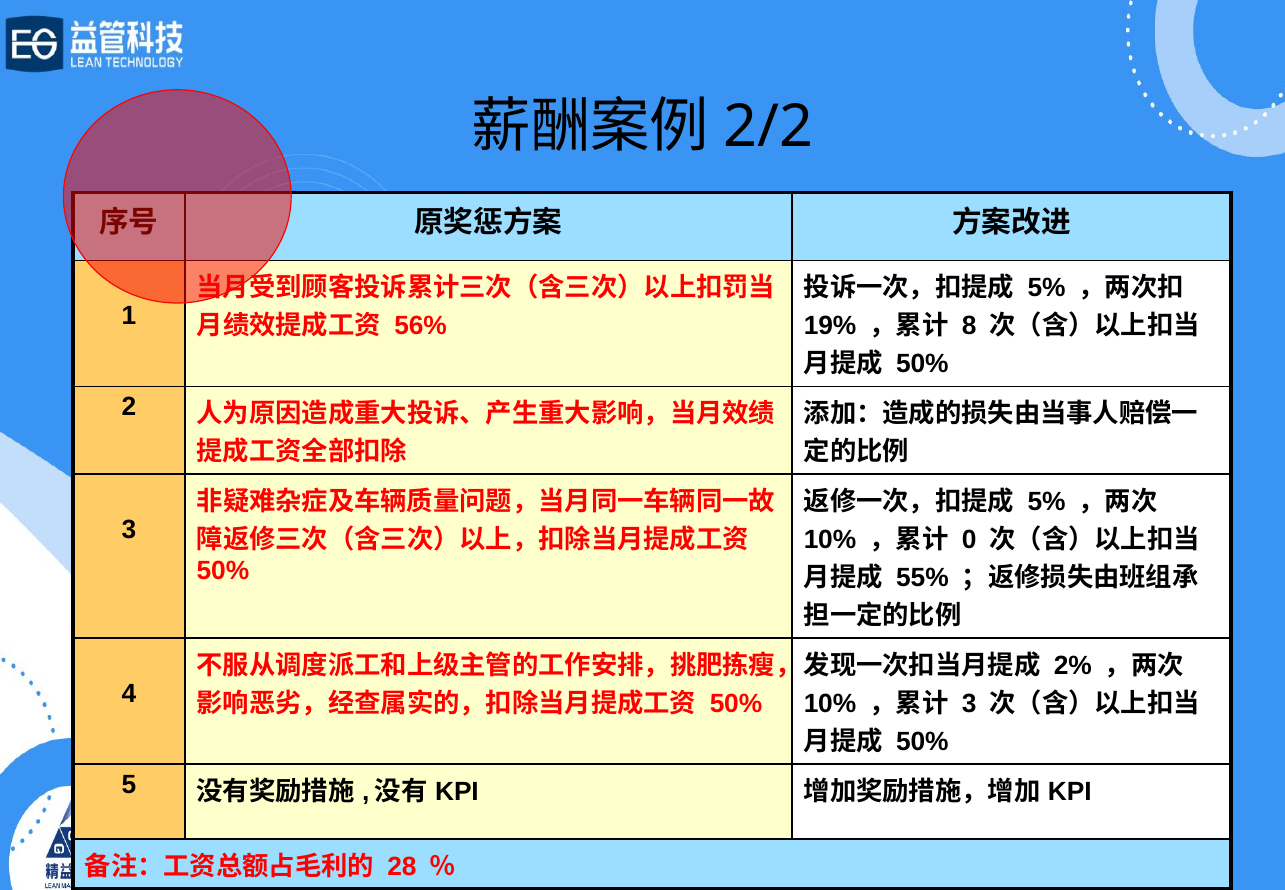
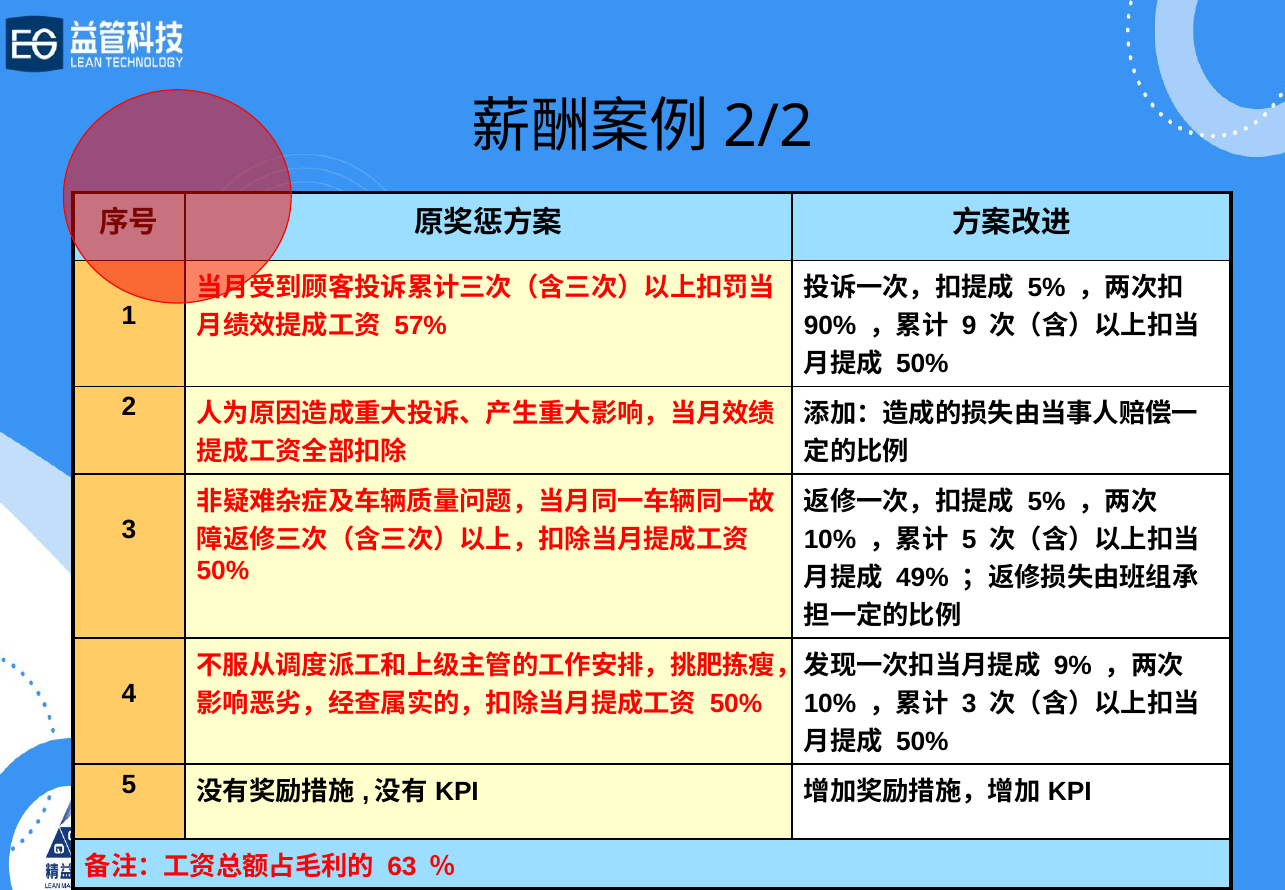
19%: 19% -> 90% (830, 326)
8: 8 -> 9 (969, 326)
56%: 56% -> 57% (421, 326)
0: 0 -> 5 (969, 540)
55%: 55% -> 49% (922, 578)
2%: 2% -> 9% (1073, 665)
28: 28 -> 63 (402, 866)
